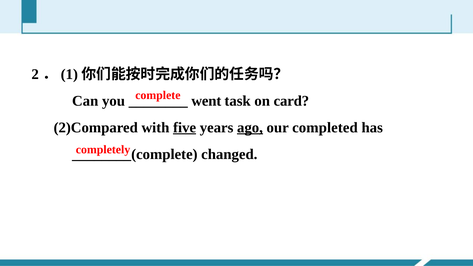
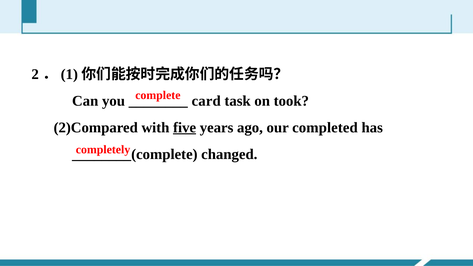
went: went -> card (206, 101)
card: card -> took (291, 101)
ago underline: present -> none (250, 128)
